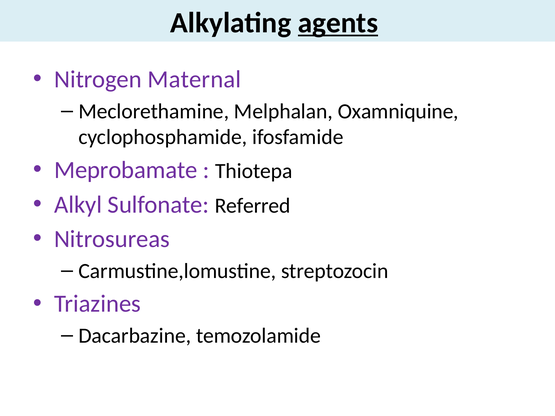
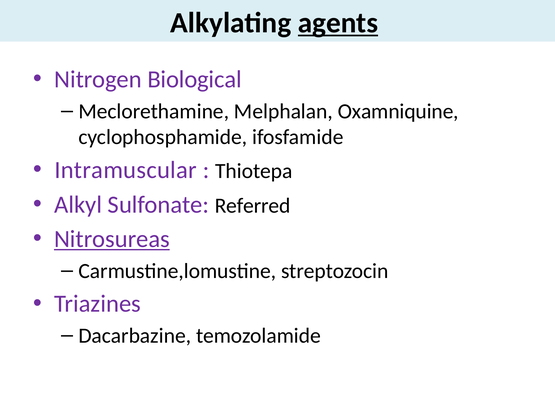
Maternal: Maternal -> Biological (195, 79)
Meprobamate: Meprobamate -> Intramuscular (126, 170)
Nitrosureas underline: none -> present (112, 239)
